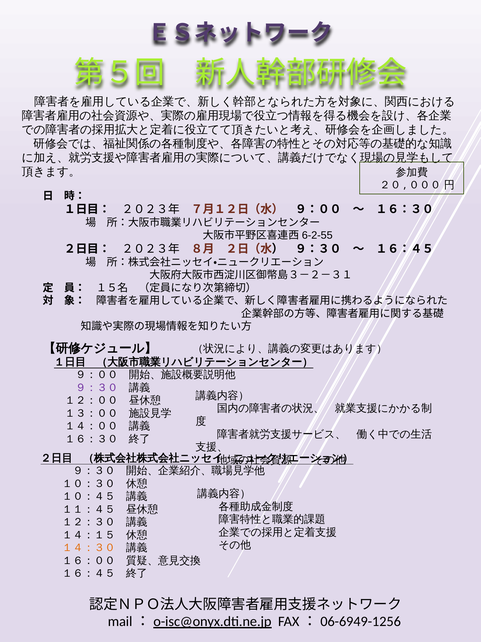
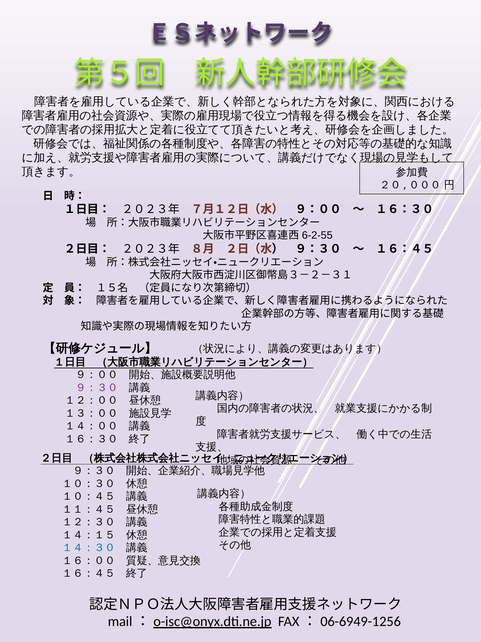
１４：３０ colour: orange -> blue (89, 547)
